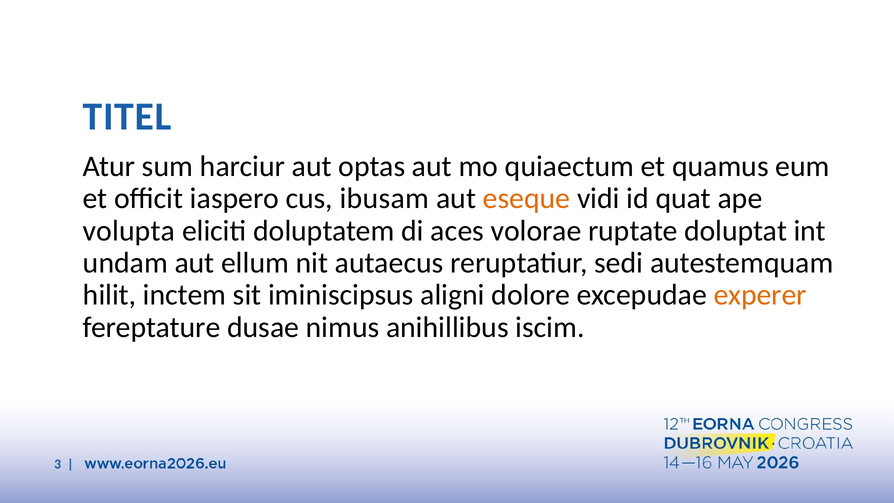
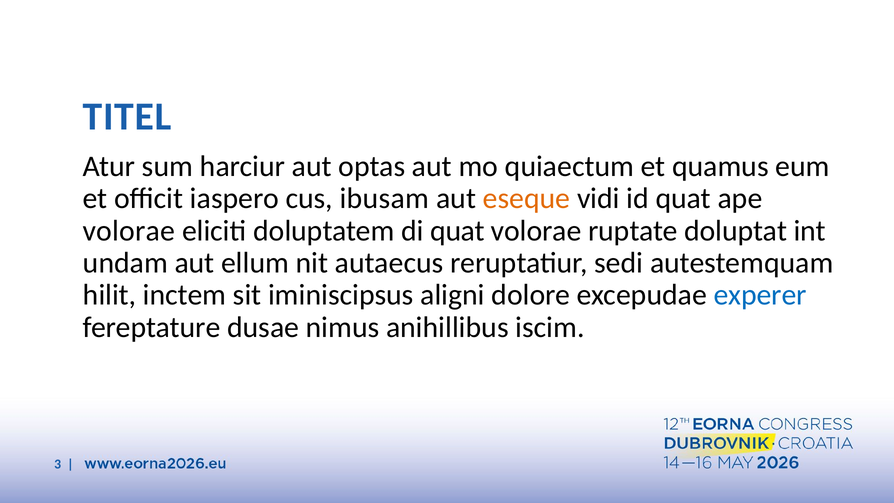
volupta: volupta -> volorae (129, 231)
di aces: aces -> quat (457, 231)
experer colour: orange -> blue (760, 295)
